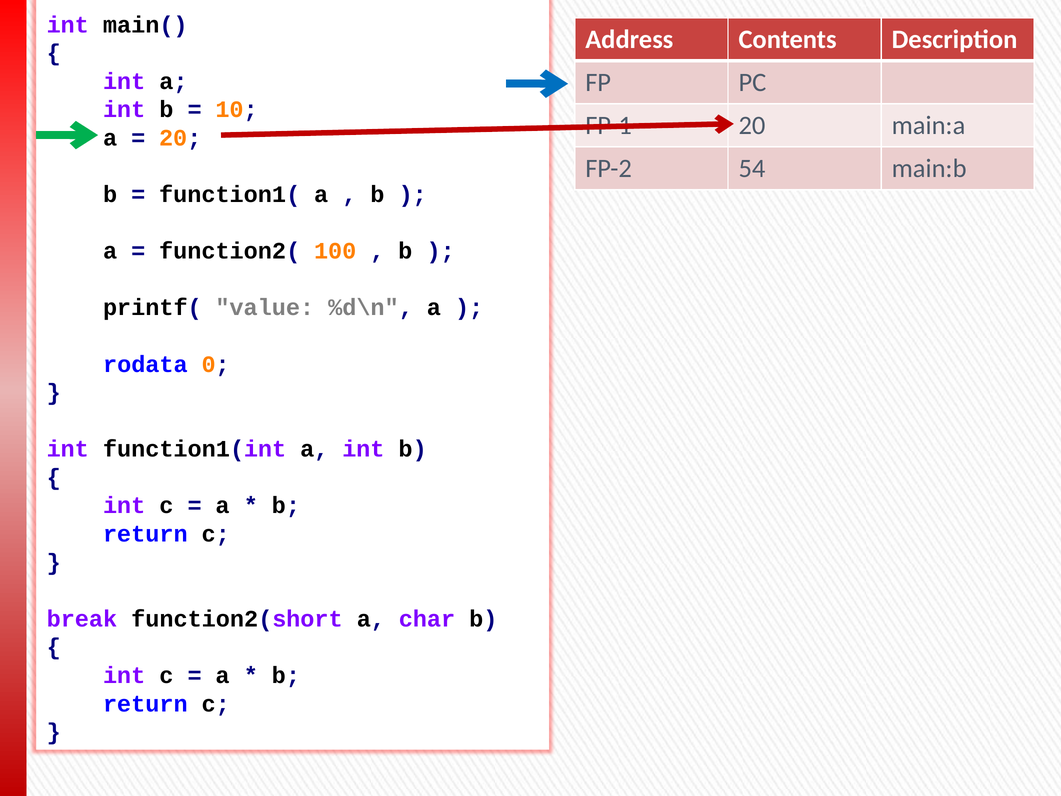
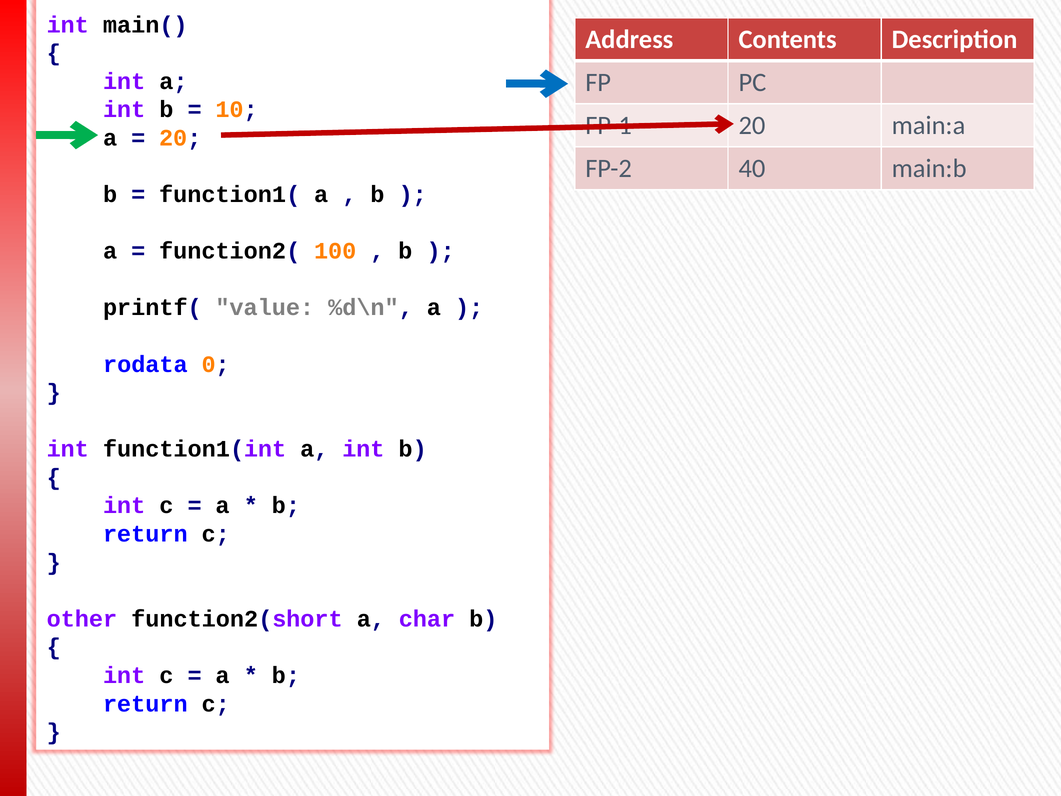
54: 54 -> 40 (752, 169)
break: break -> other (82, 619)
